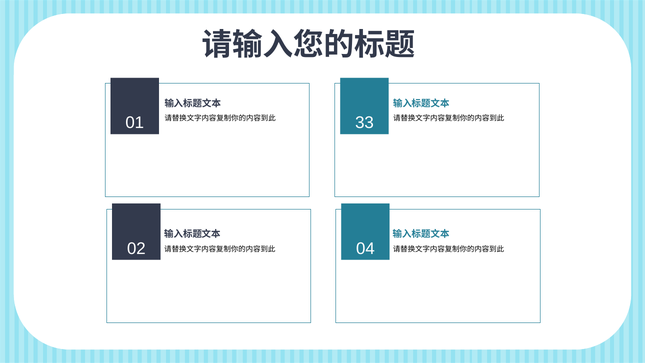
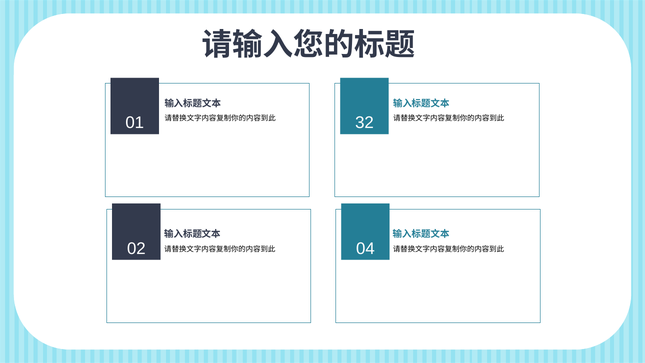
33: 33 -> 32 (364, 123)
